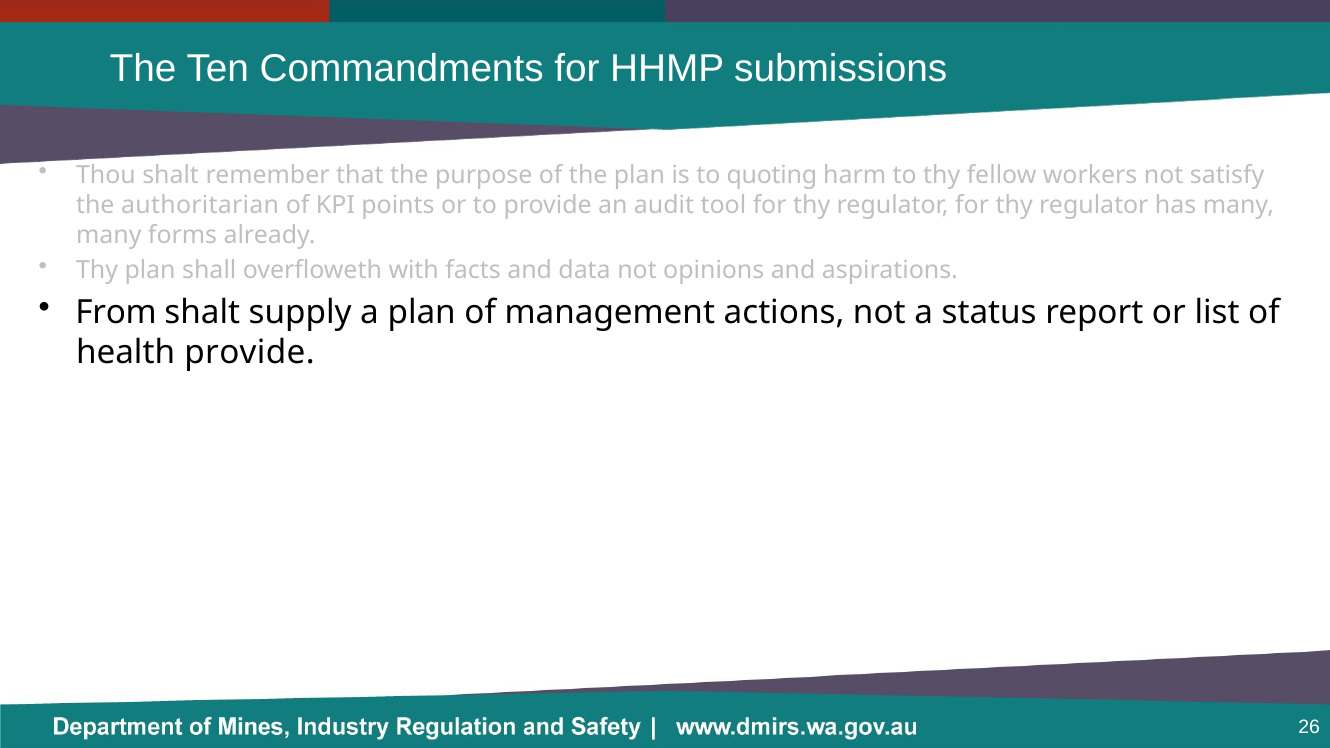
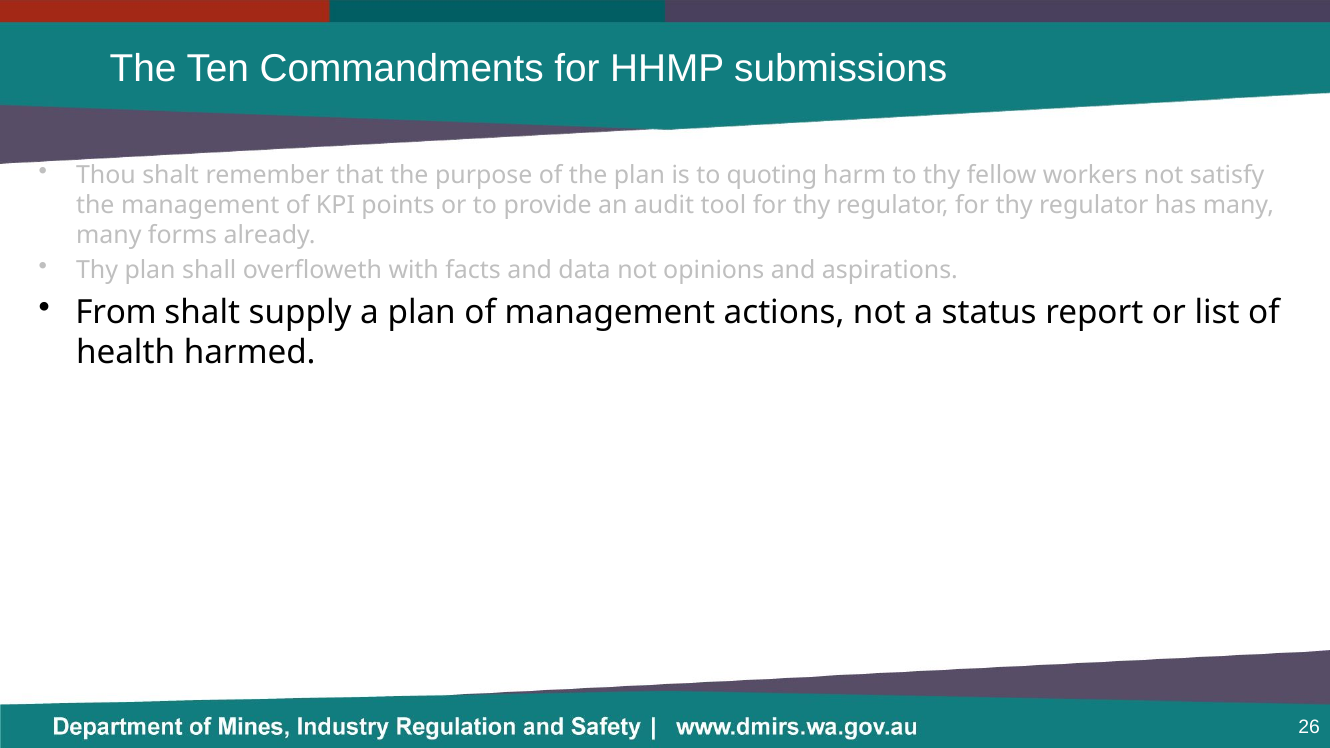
the authoritarian: authoritarian -> management (200, 206)
health provide: provide -> harmed (250, 353)
